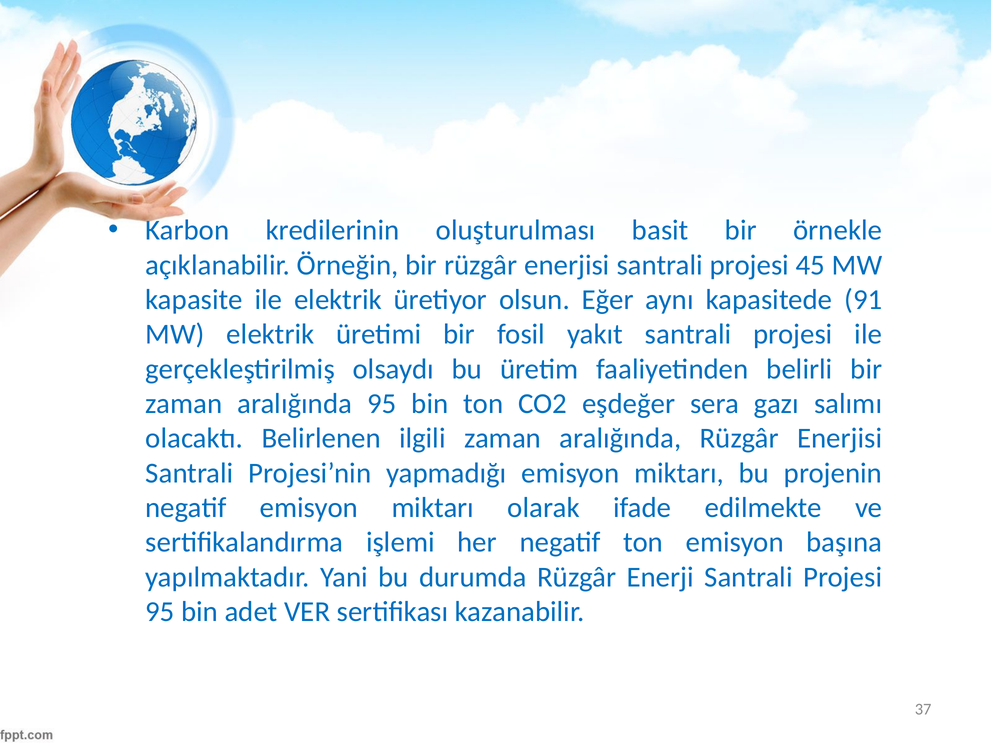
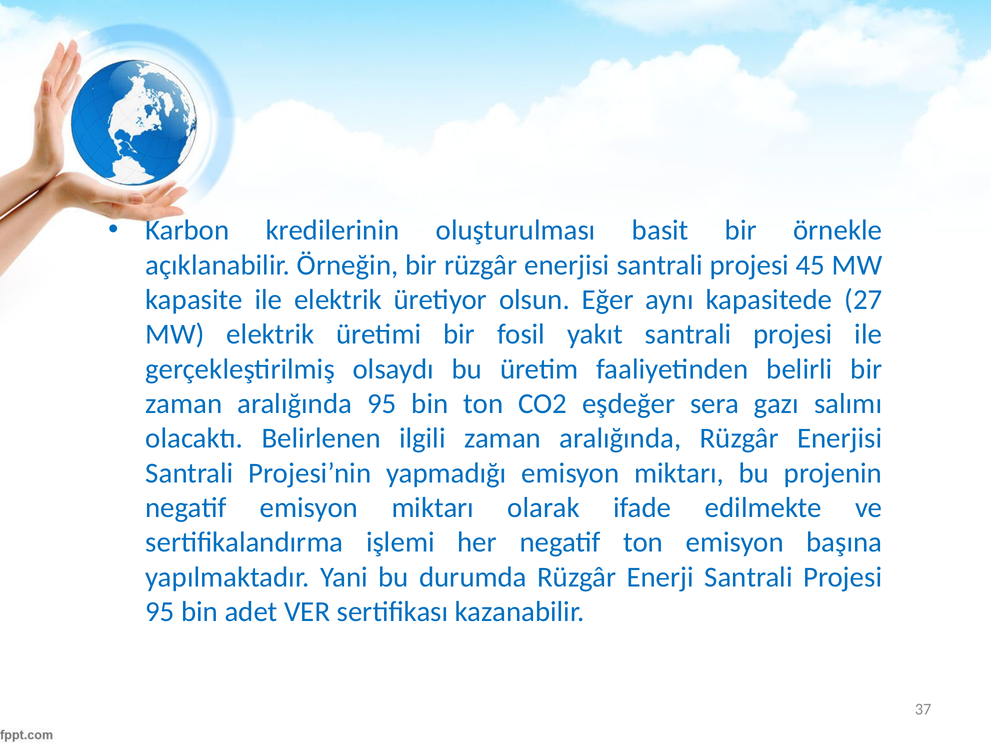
91: 91 -> 27 (863, 300)
